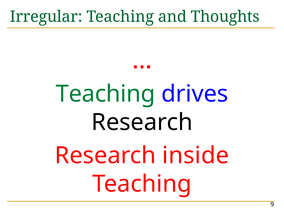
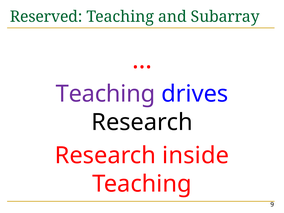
Irregular: Irregular -> Reserved (46, 17)
Thoughts: Thoughts -> Subarray (225, 17)
Teaching colour: green -> purple (105, 94)
